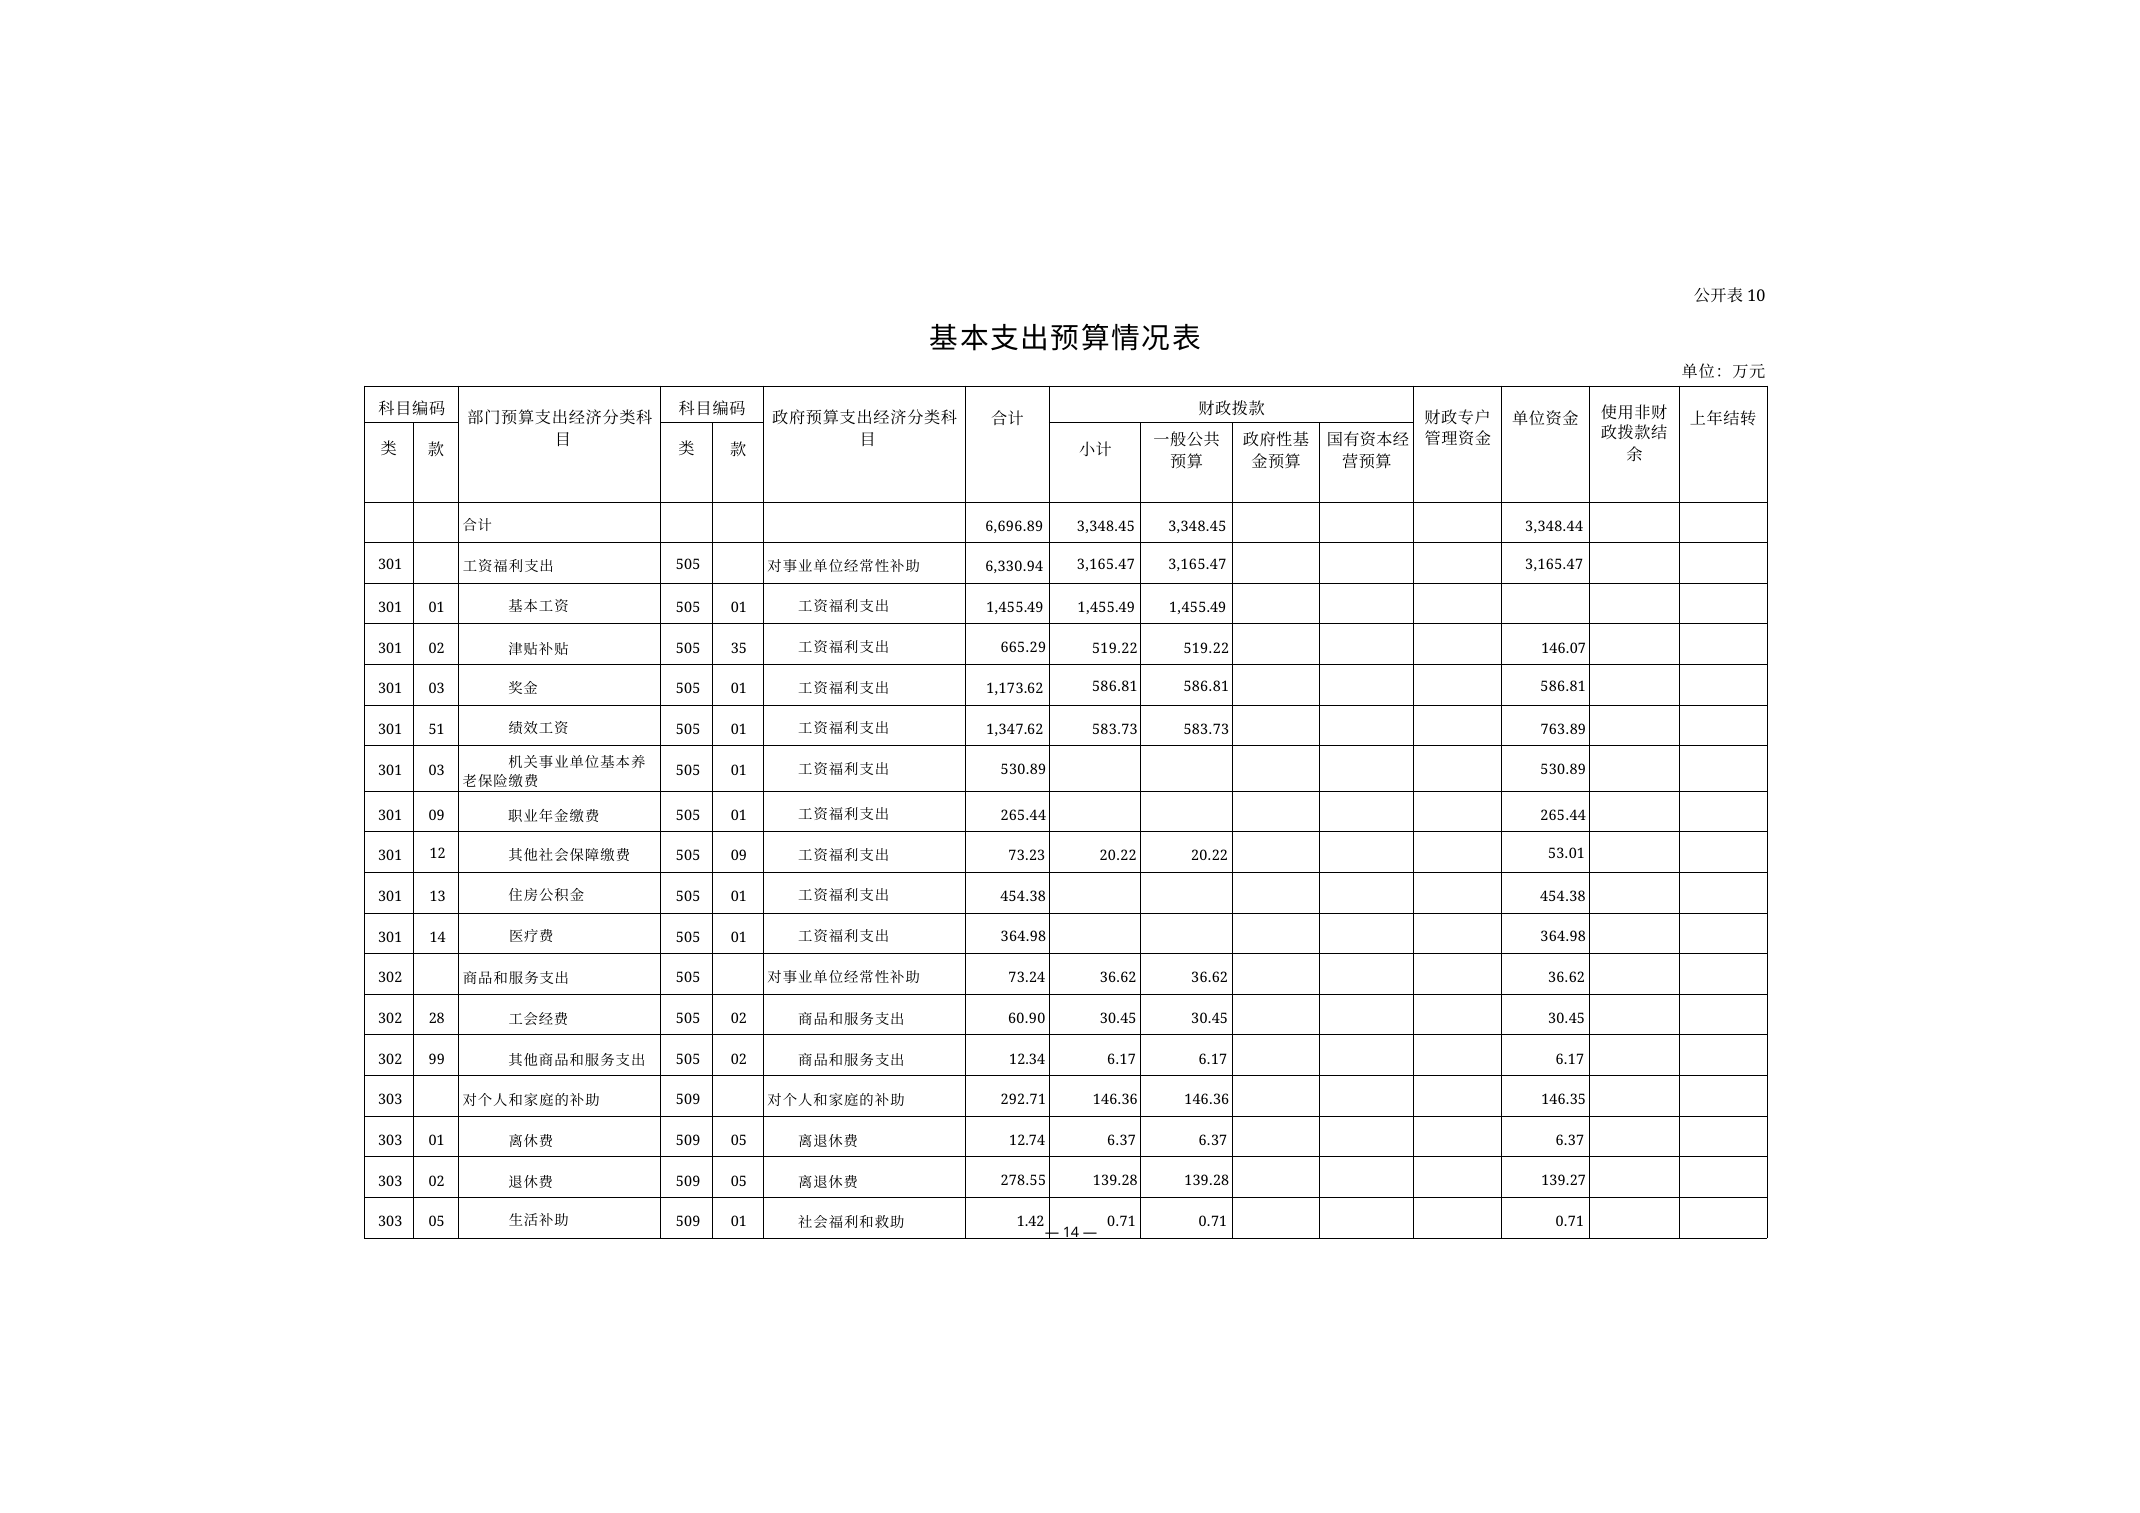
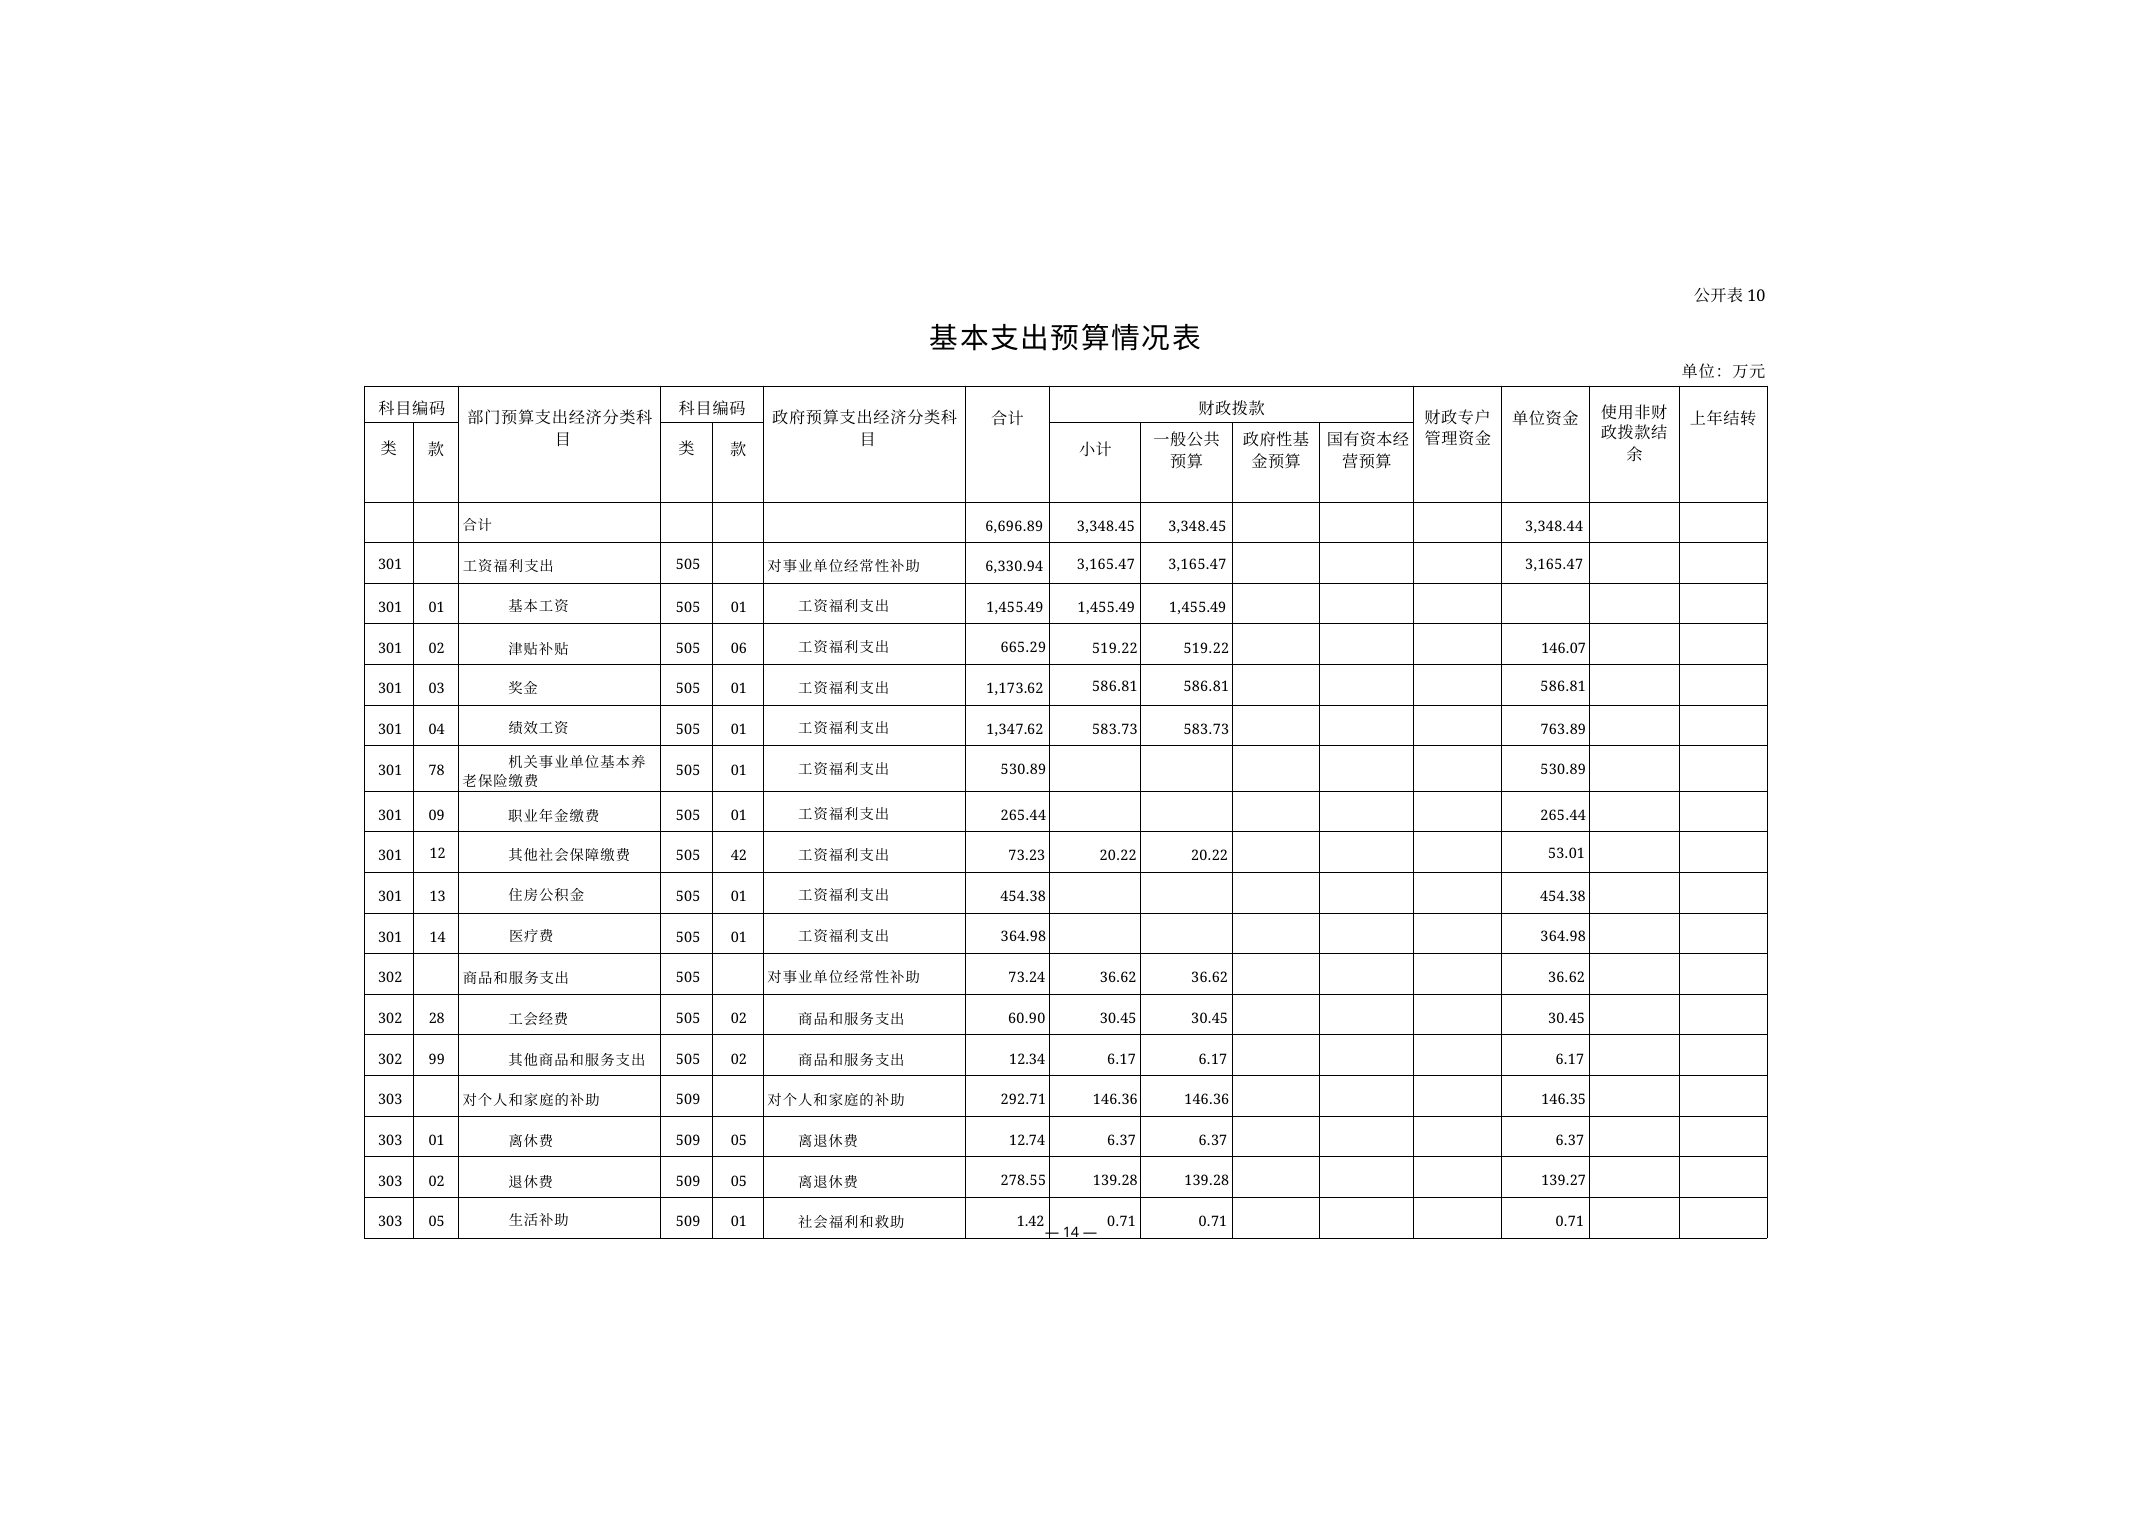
35: 35 -> 06 (739, 648)
51: 51 -> 04 (437, 730)
03: 03 -> 78 (437, 770)
505 09: 09 -> 42 (739, 856)
